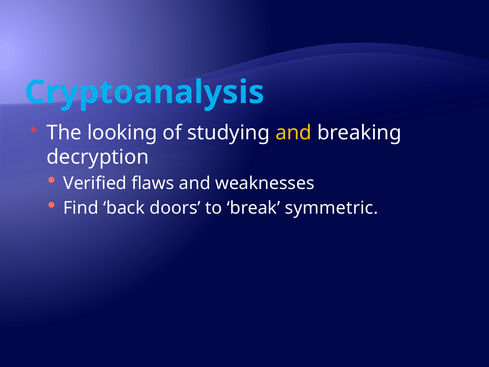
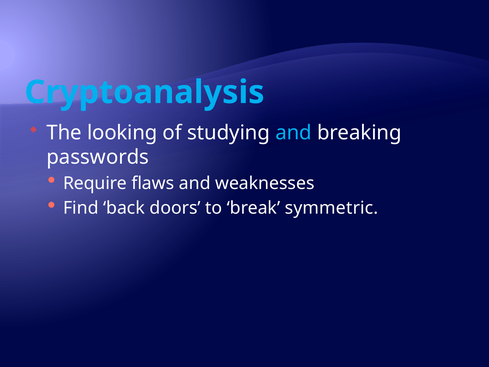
and colour: yellow -> light blue (294, 133)
decryption: decryption -> passwords (98, 157)
Verified: Verified -> Require (95, 183)
